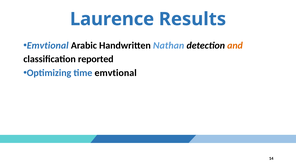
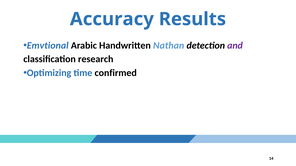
Laurence: Laurence -> Accuracy (112, 19)
and colour: orange -> purple (235, 46)
reported: reported -> research (96, 59)
time emvtional: emvtional -> confirmed (116, 73)
